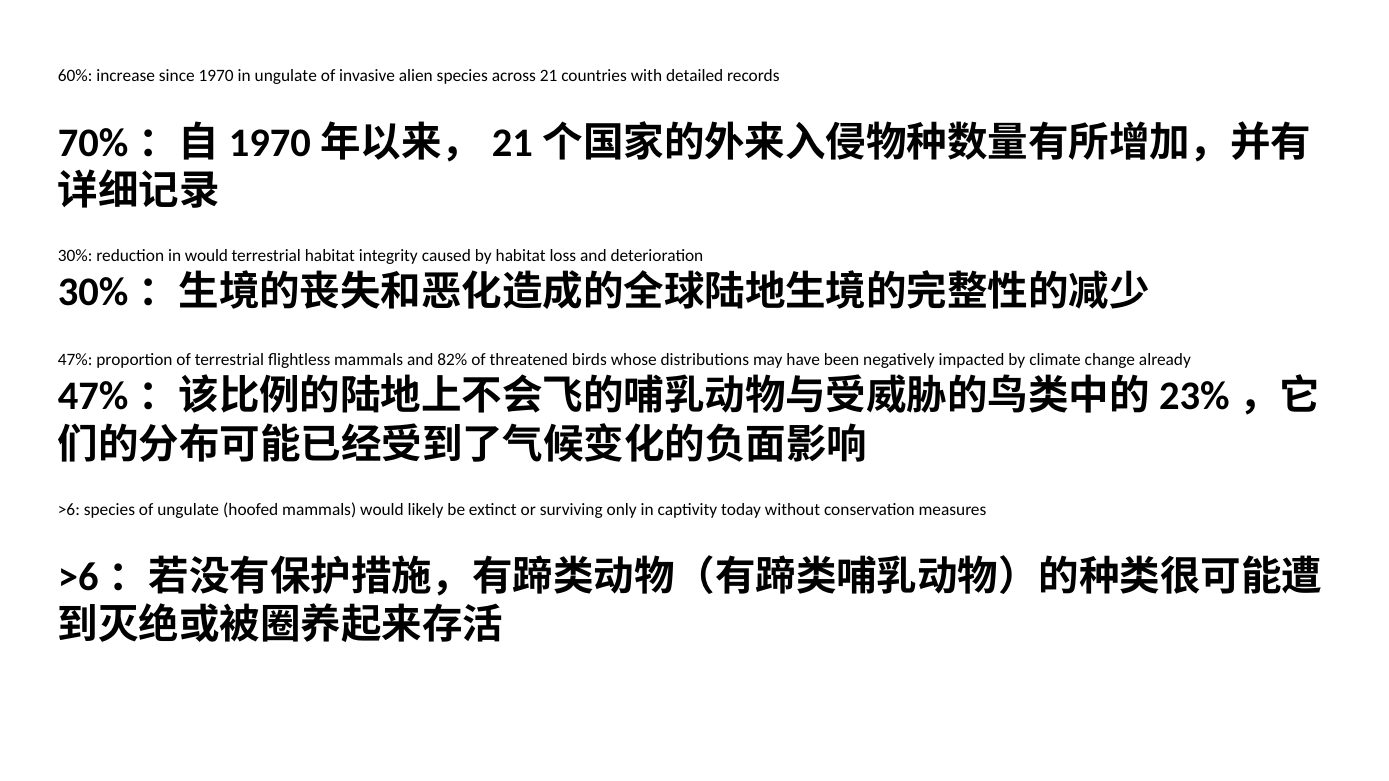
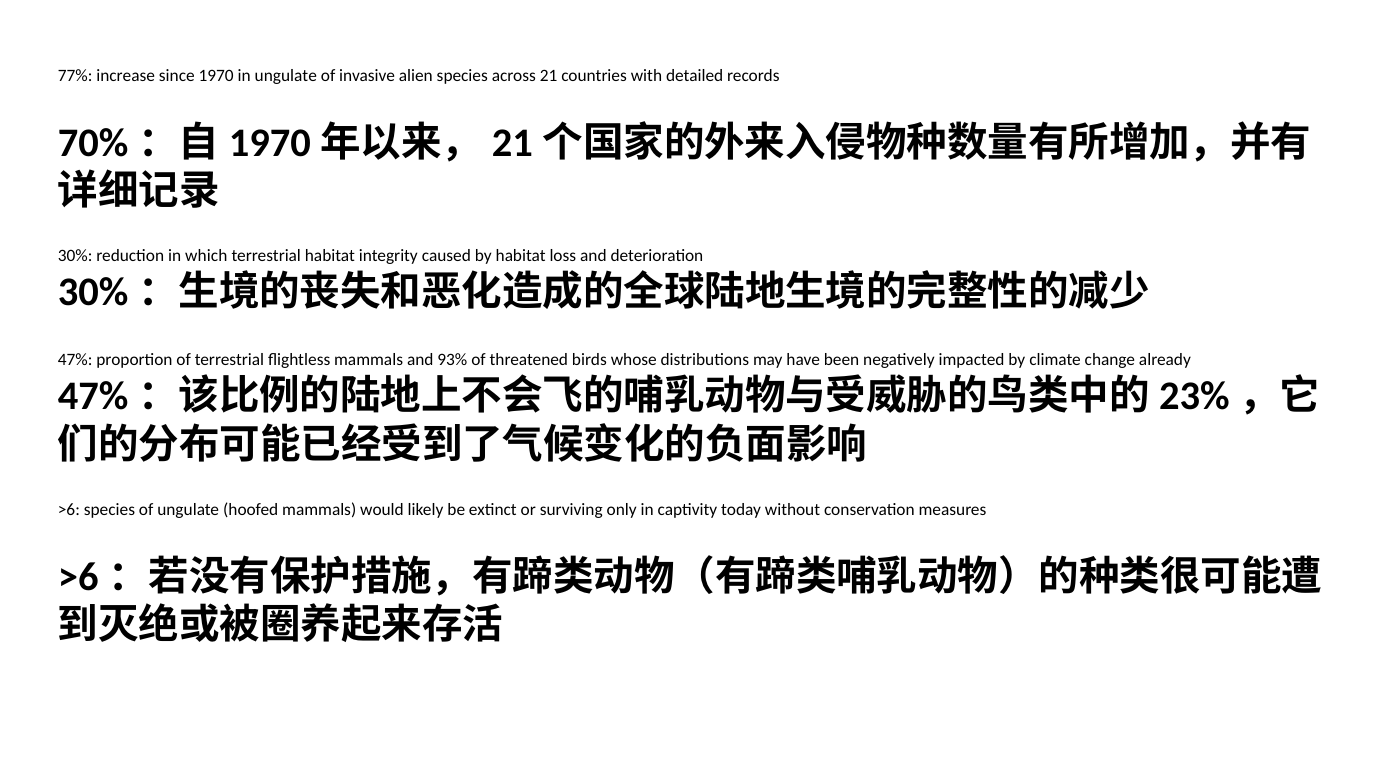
60%: 60% -> 77% (75, 75)
in would: would -> which (206, 256)
82%: 82% -> 93% (452, 360)
